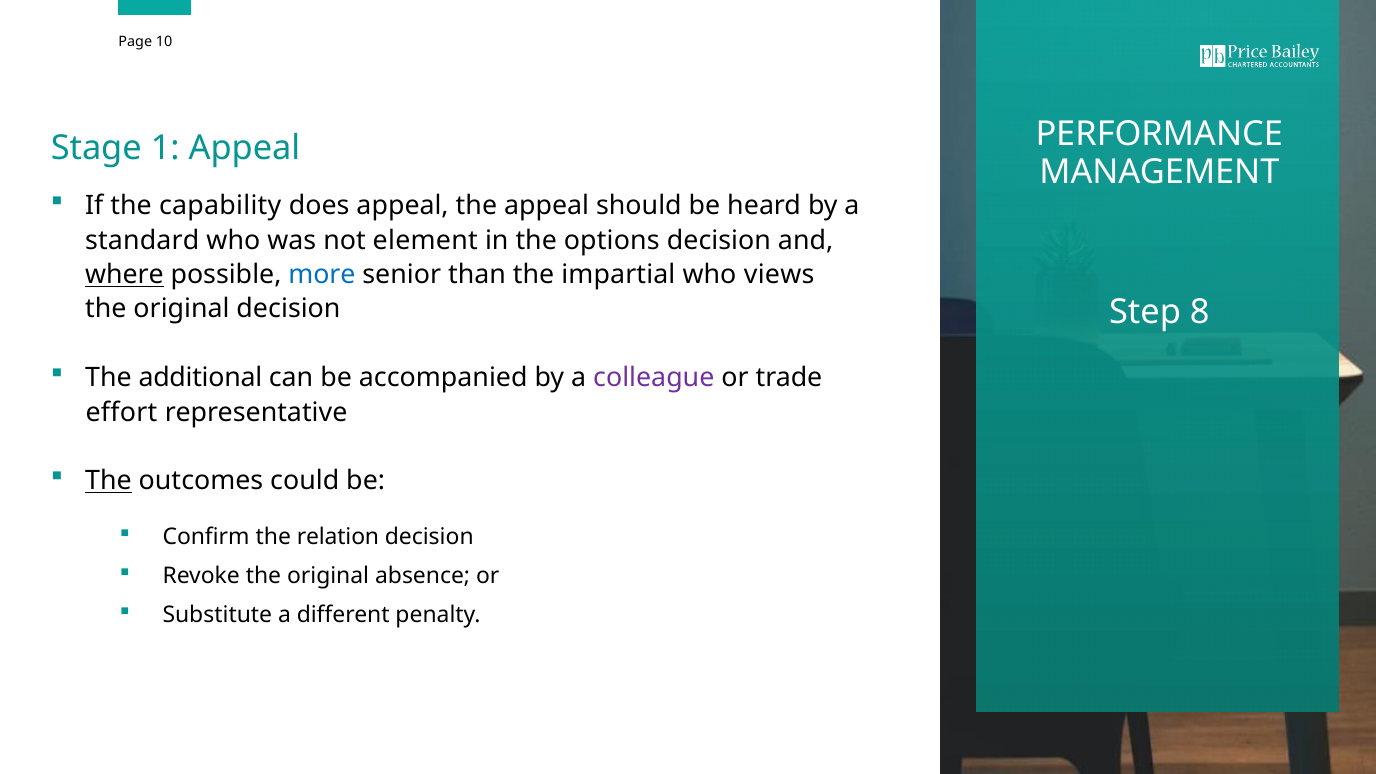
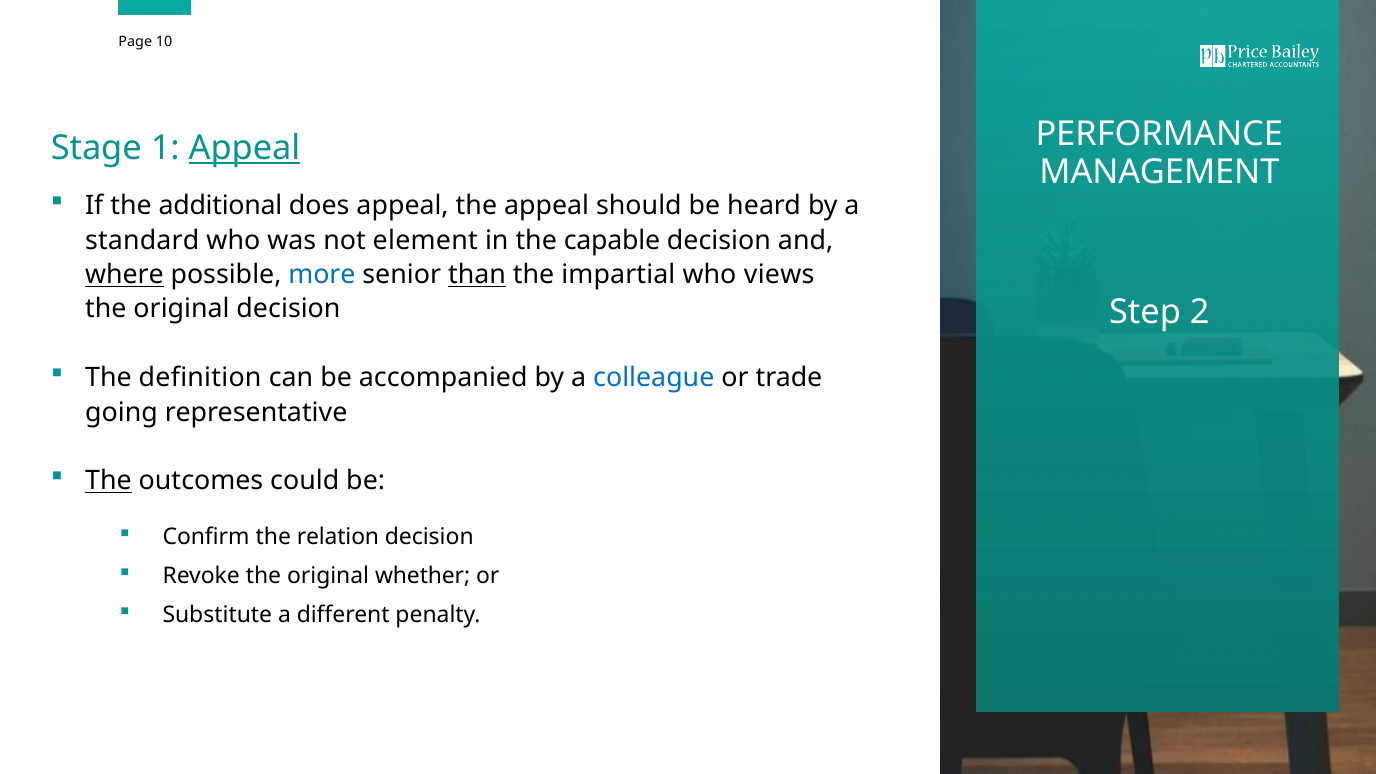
Appeal underline: none -> present (244, 149)
capability: capability -> additional (220, 206)
options: options -> capable (612, 240)
than underline: none -> present (477, 275)
8: 8 -> 2 (1200, 312)
additional: additional -> definition (200, 378)
colleague colour: purple -> blue (654, 378)
effort: effort -> going (122, 412)
absence: absence -> whether (423, 576)
